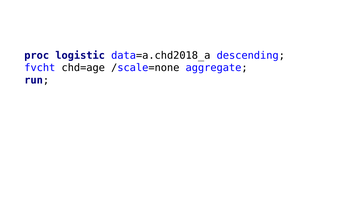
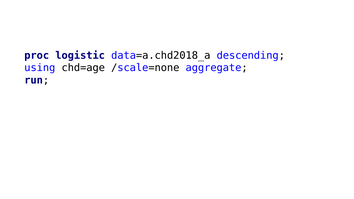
fvcht: fvcht -> using (40, 68)
